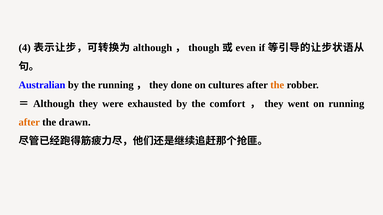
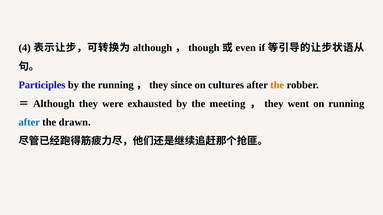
Australian: Australian -> Participles (42, 85)
done: done -> since (181, 85)
comfort: comfort -> meeting (227, 104)
after colour: orange -> blue (29, 123)
